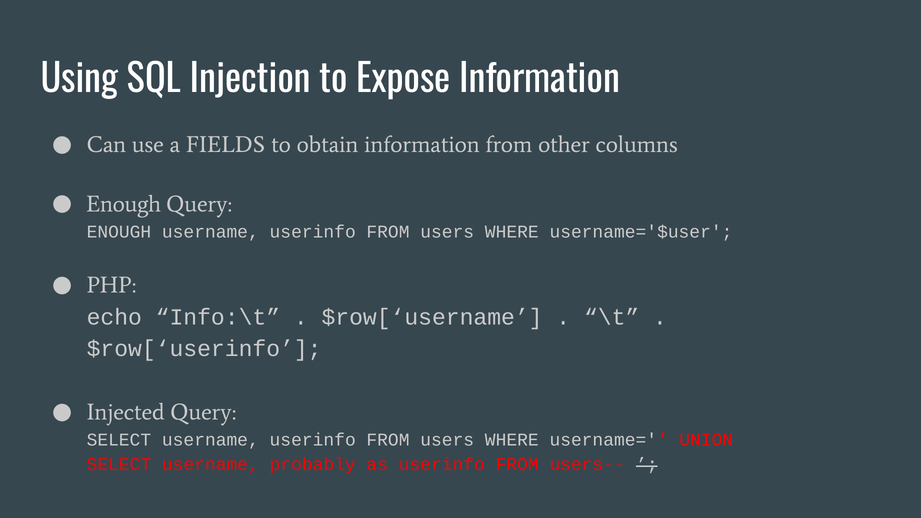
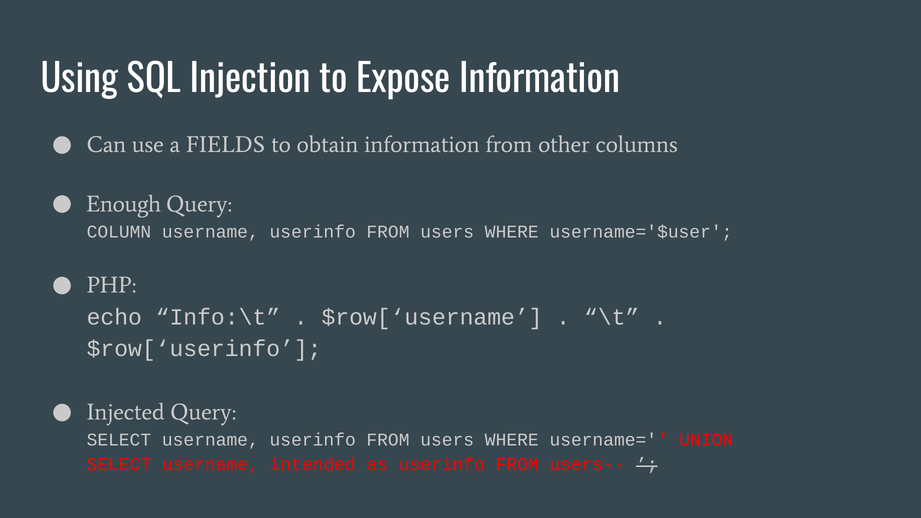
ENOUGH: ENOUGH -> COLUMN (119, 232)
probably: probably -> intended (313, 465)
